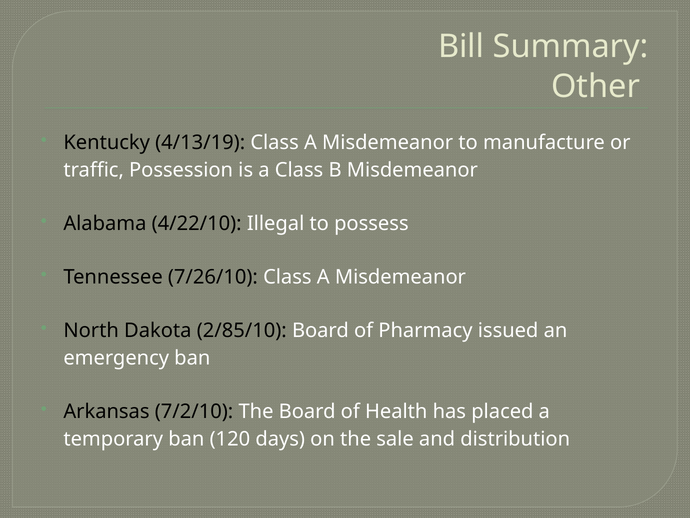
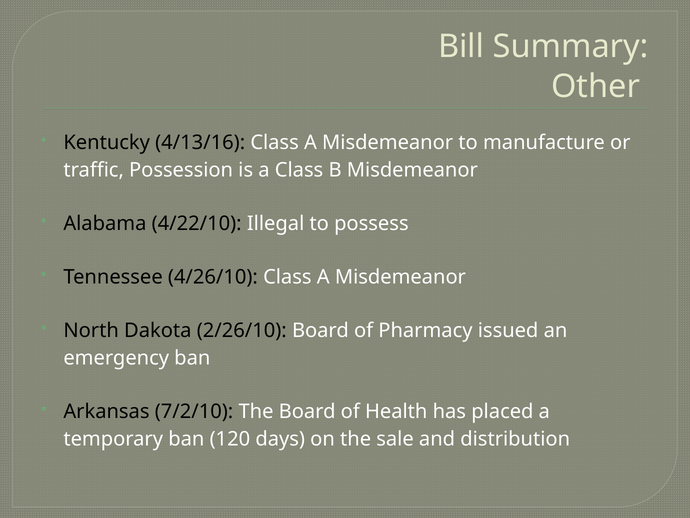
4/13/19: 4/13/19 -> 4/13/16 (200, 143)
7/26/10: 7/26/10 -> 4/26/10 (213, 277)
2/85/10: 2/85/10 -> 2/26/10 (242, 330)
